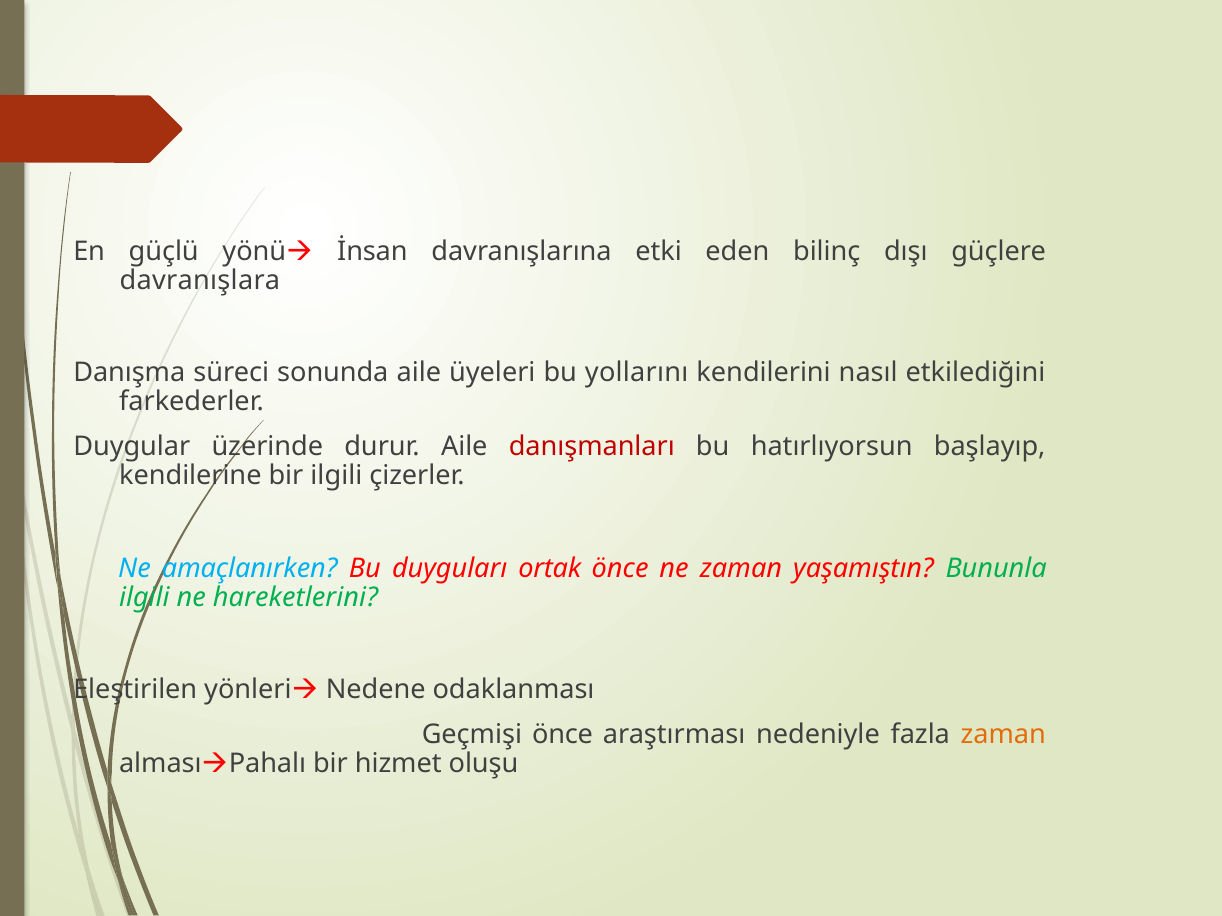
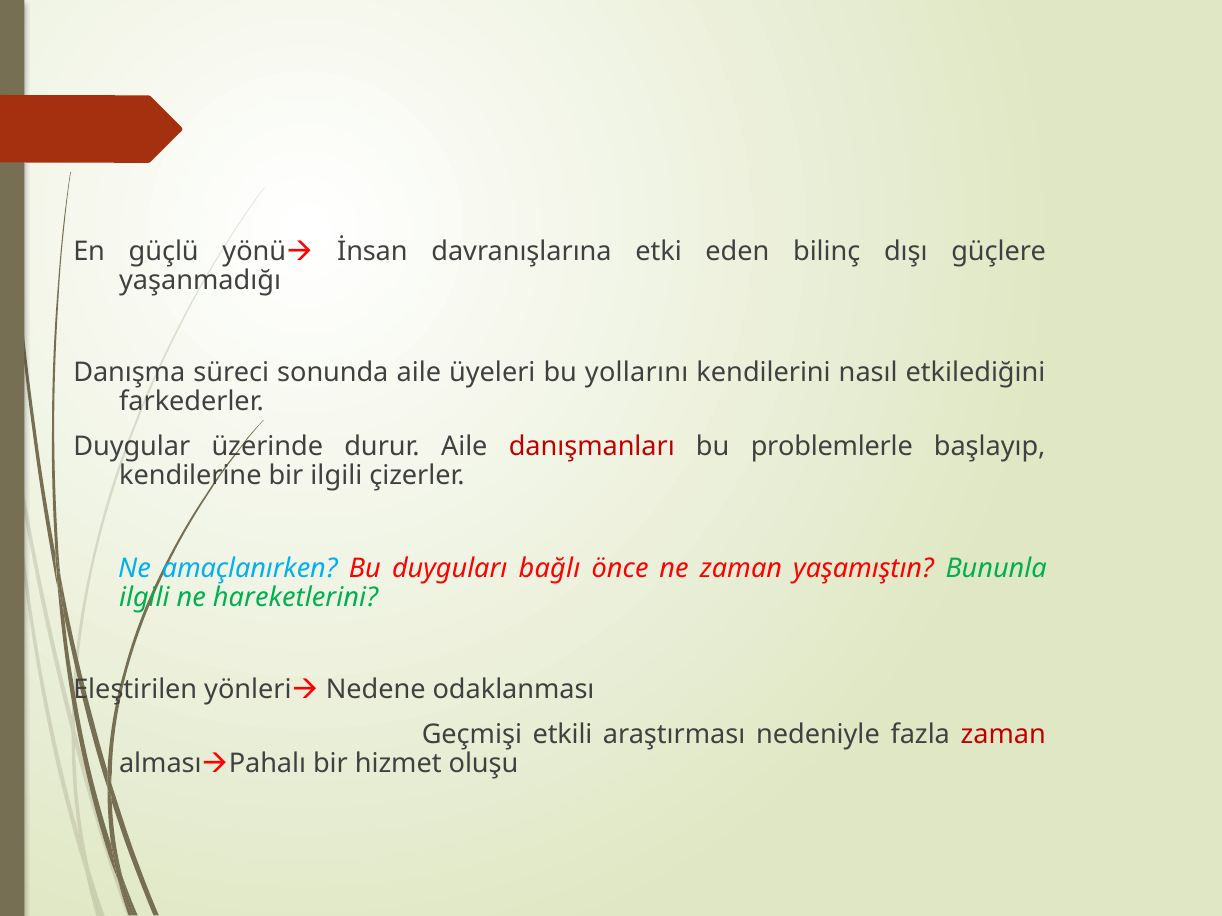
davranışlara: davranışlara -> yaşanmadığı (200, 281)
hatırlıyorsun: hatırlıyorsun -> problemlerle (832, 447)
ortak: ortak -> bağlı (550, 568)
Geçmişi önce: önce -> etkili (563, 735)
zaman colour: orange -> red (1003, 735)
